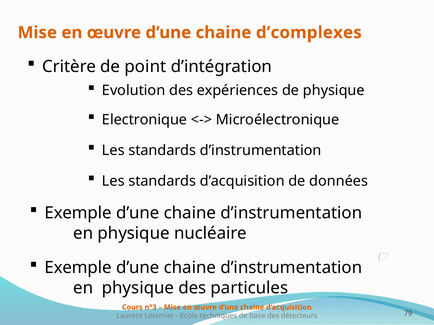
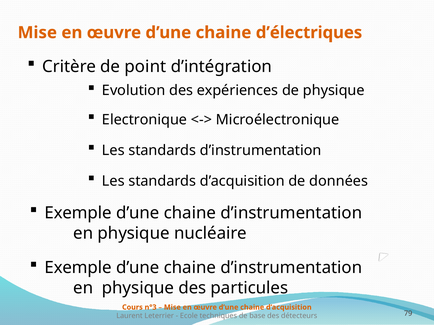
d’complexes: d’complexes -> d’électriques (309, 33)
